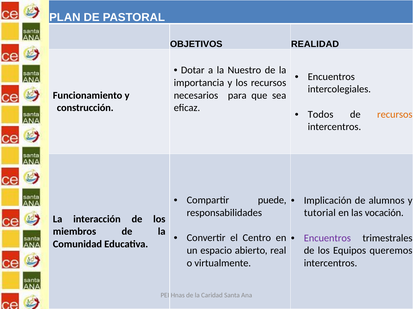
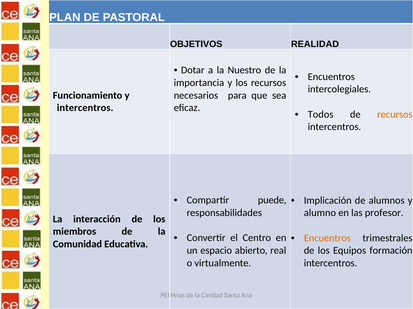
construcción: construcción -> intercentros (85, 108)
tutorial: tutorial -> alumno (320, 213)
vocación: vocación -> profesor (384, 213)
Encuentros colour: purple -> orange (327, 239)
queremos: queremos -> formación (391, 251)
